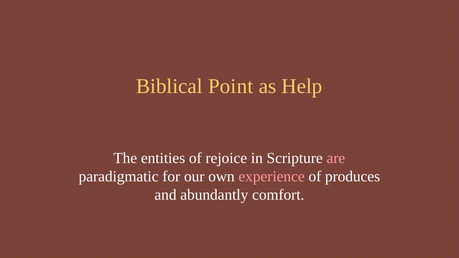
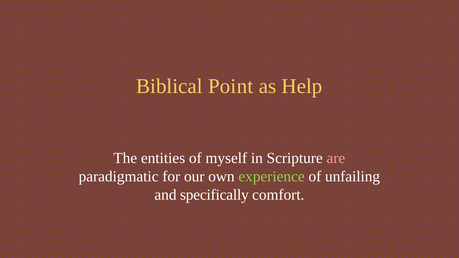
rejoice: rejoice -> myself (226, 158)
experience colour: pink -> light green (272, 177)
produces: produces -> unfailing (353, 177)
abundantly: abundantly -> specifically (214, 195)
